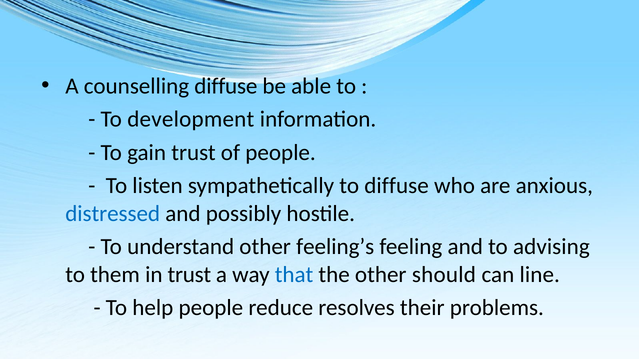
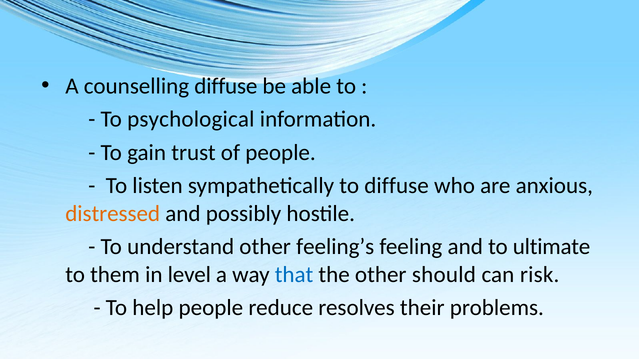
development: development -> psychological (191, 119)
distressed colour: blue -> orange (113, 214)
advising: advising -> ultimate (552, 247)
in trust: trust -> level (189, 275)
line: line -> risk (540, 275)
